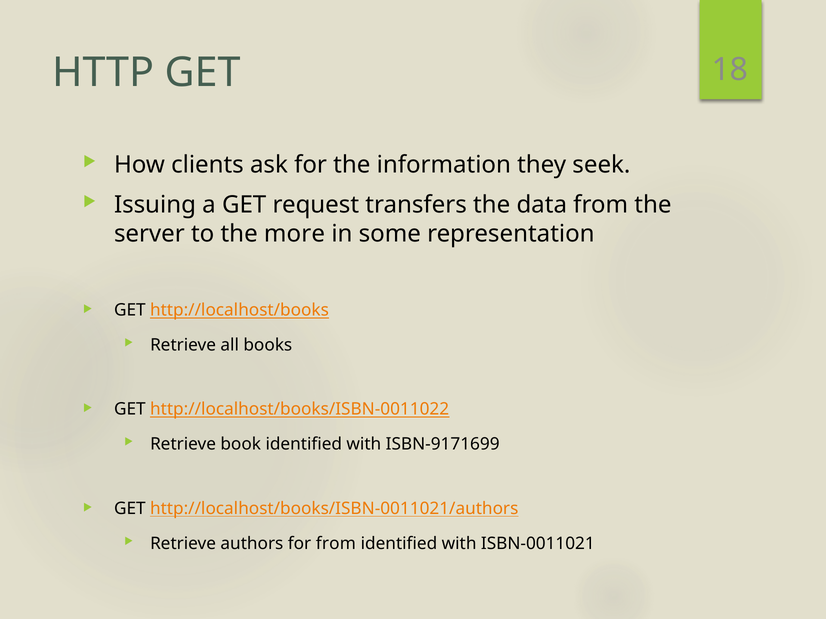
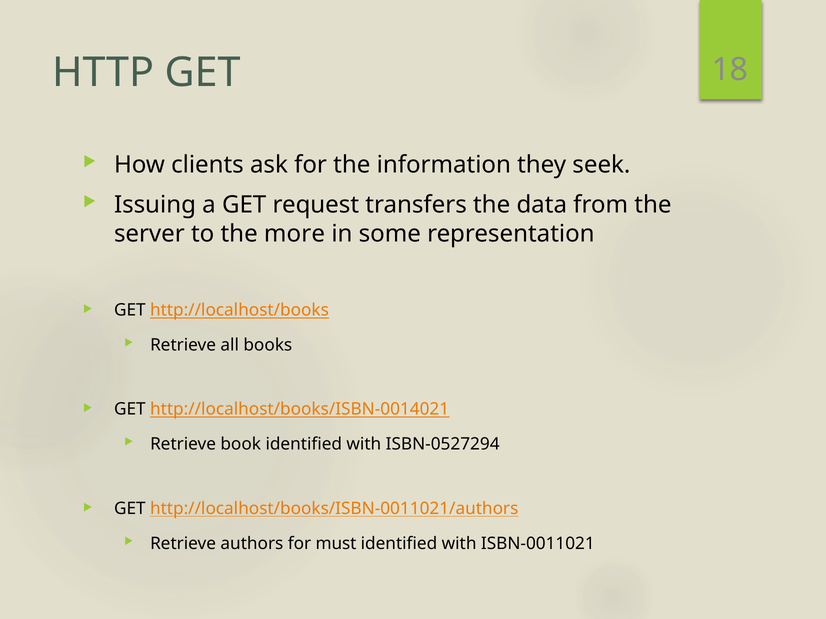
http://localhost/books/ISBN-0011022: http://localhost/books/ISBN-0011022 -> http://localhost/books/ISBN-0014021 (300, 410)
ISBN-9171699: ISBN-9171699 -> ISBN-0527294 (443, 445)
for from: from -> must (336, 544)
